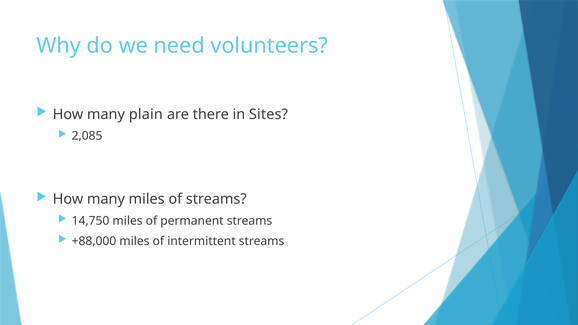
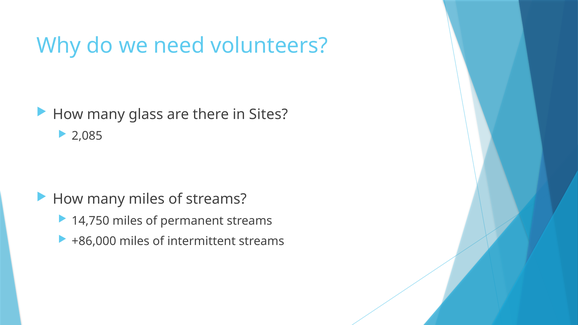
plain: plain -> glass (146, 114)
+88,000: +88,000 -> +86,000 (94, 241)
